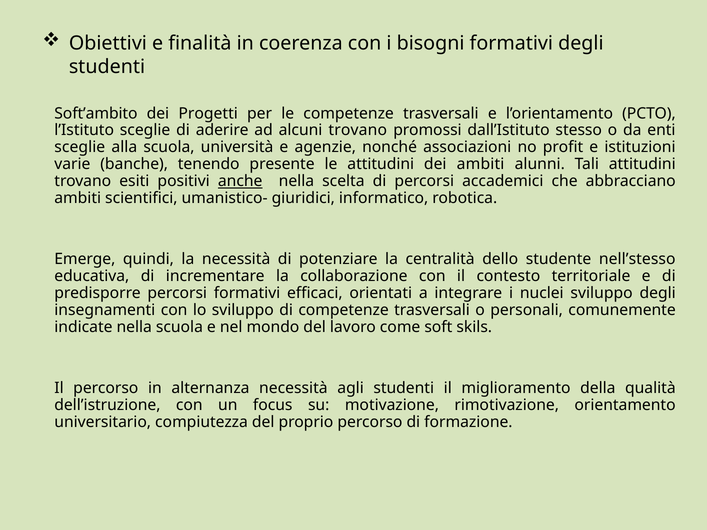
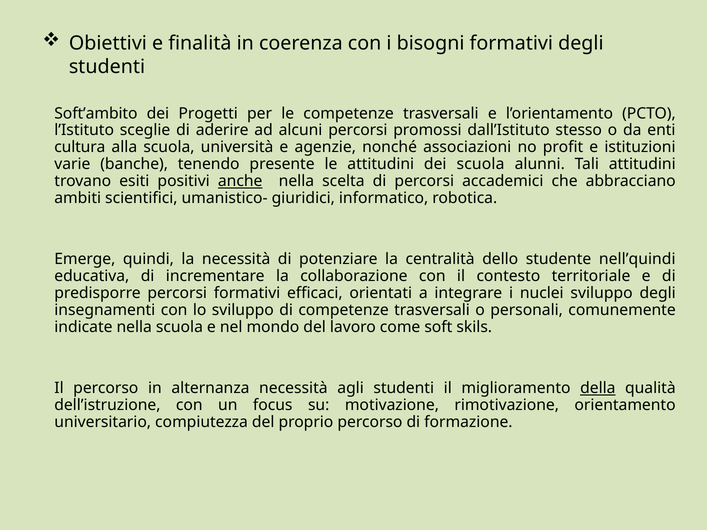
alcuni trovano: trovano -> percorsi (358, 130)
sceglie: sceglie -> cultura (80, 147)
dei ambiti: ambiti -> scuola (481, 164)
nell’stesso: nell’stesso -> nell’quindi (637, 259)
della underline: none -> present (598, 388)
